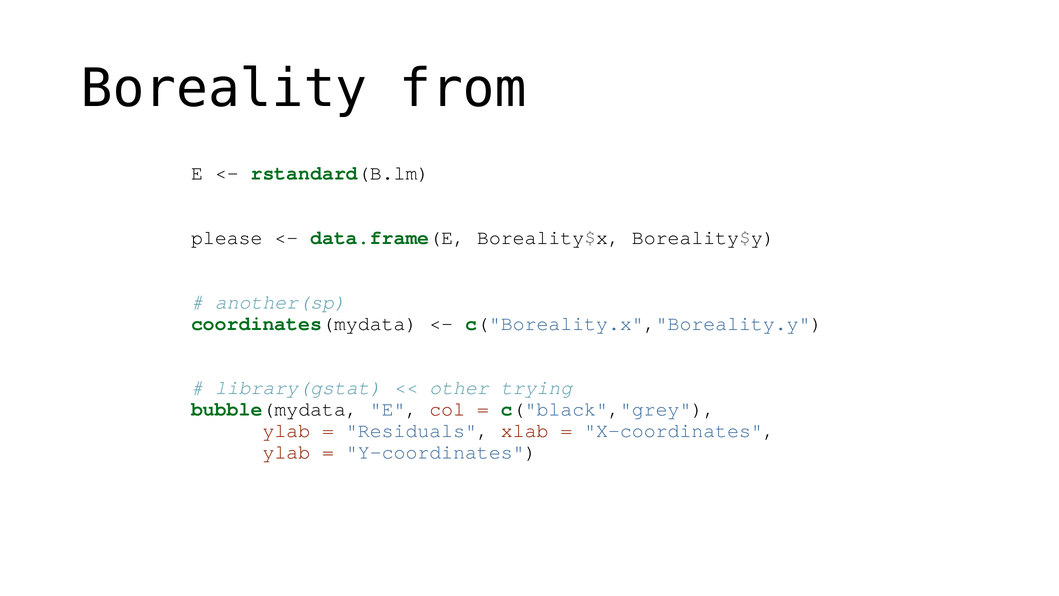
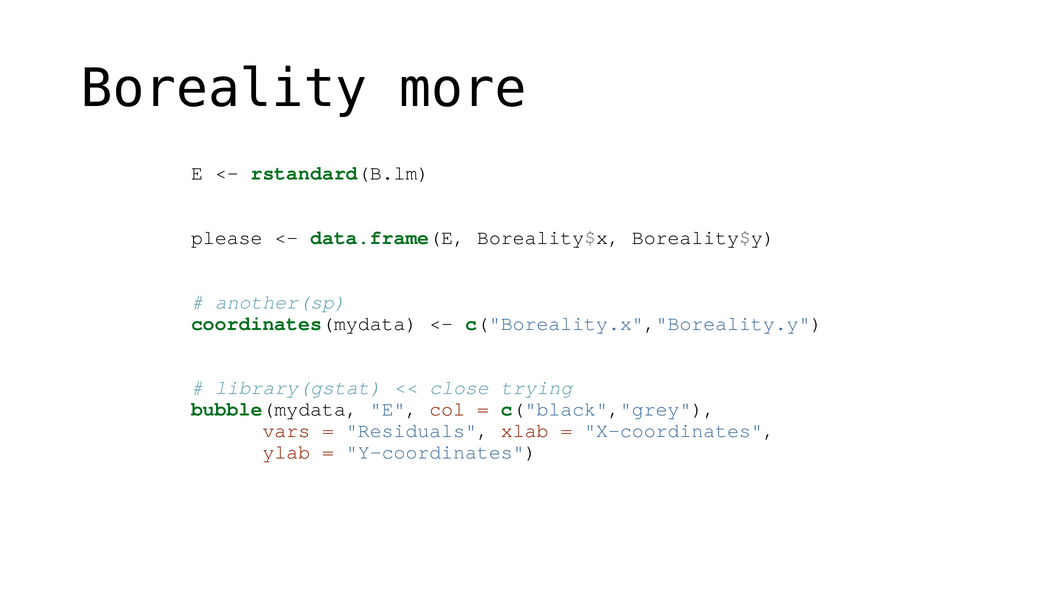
from: from -> more (463, 89)
other: other -> close (459, 388)
ylab: ylab -> vars (286, 431)
